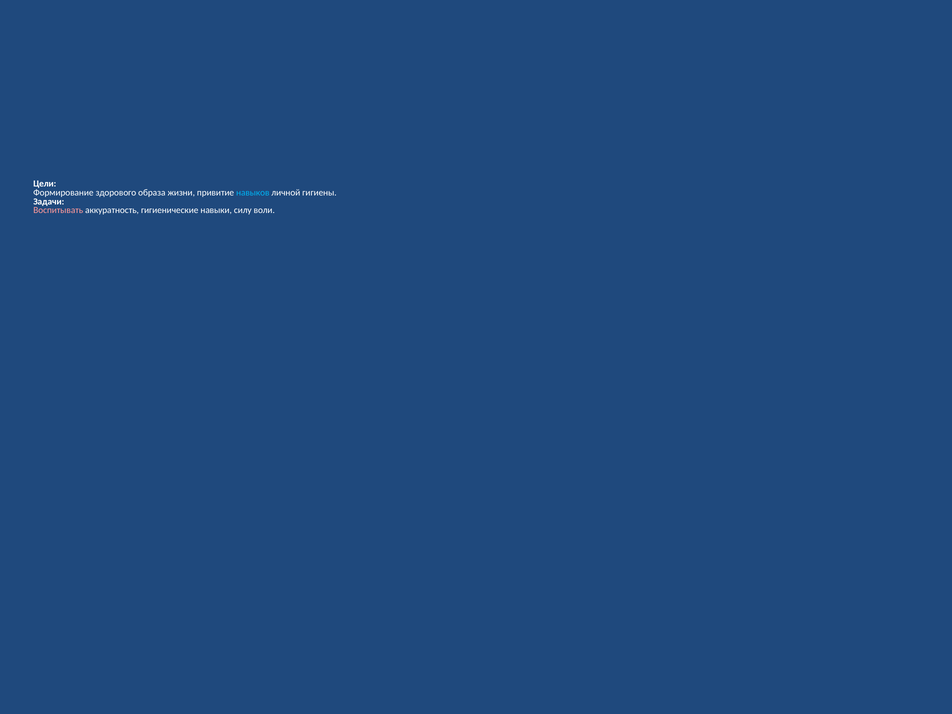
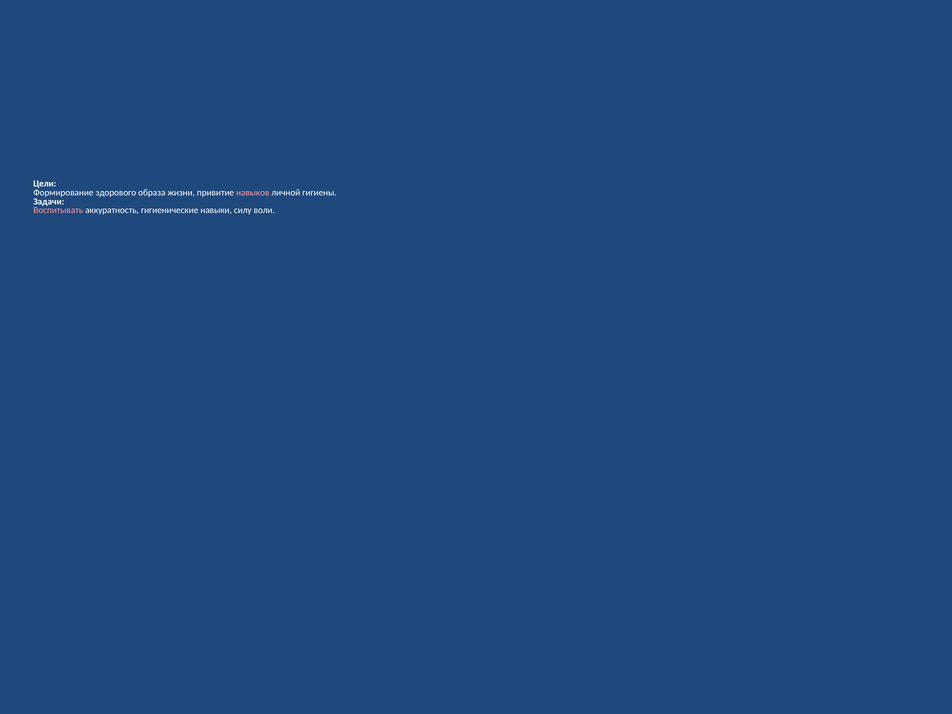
навыков colour: light blue -> pink (253, 193)
